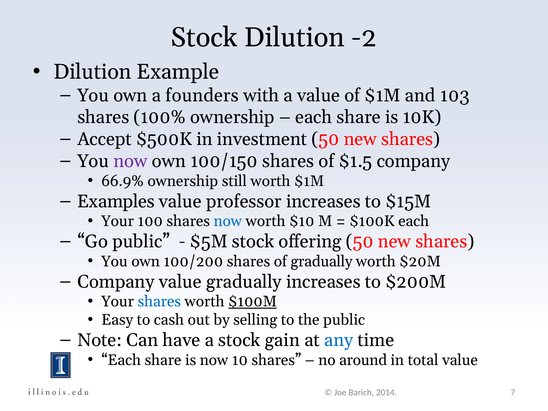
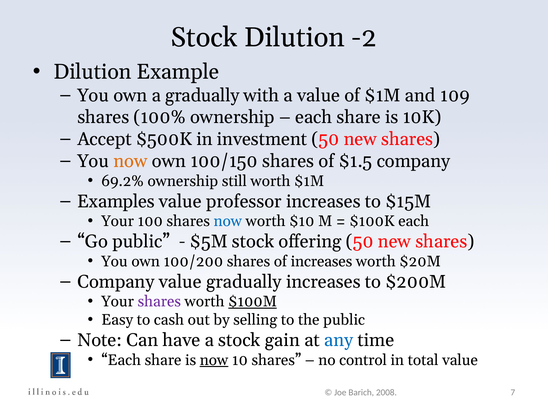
a founders: founders -> gradually (202, 95)
103: 103 -> 109 (455, 95)
now colour: purple -> orange (130, 161)
66.9%: 66.9% -> 69.2% (123, 181)
of gradually: gradually -> increases (322, 261)
shares colour: blue -> purple (159, 302)
now underline: none -> present (214, 360)
around: around -> control (363, 360)
2014: 2014 -> 2008 (386, 392)
